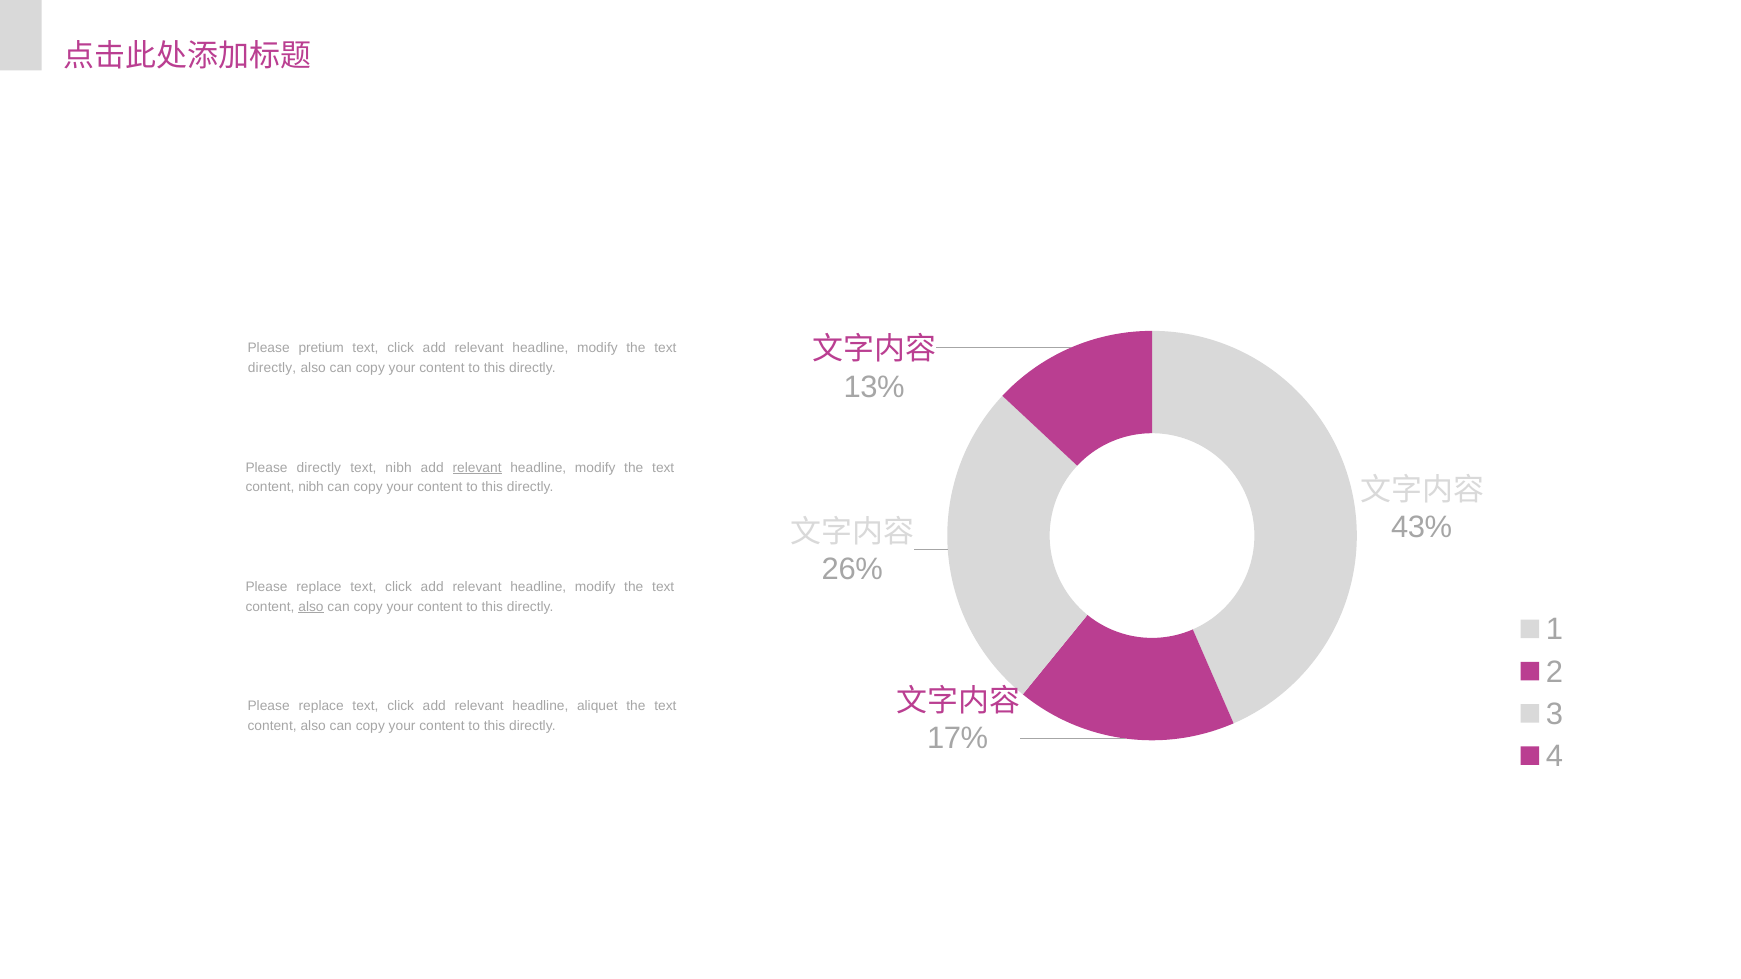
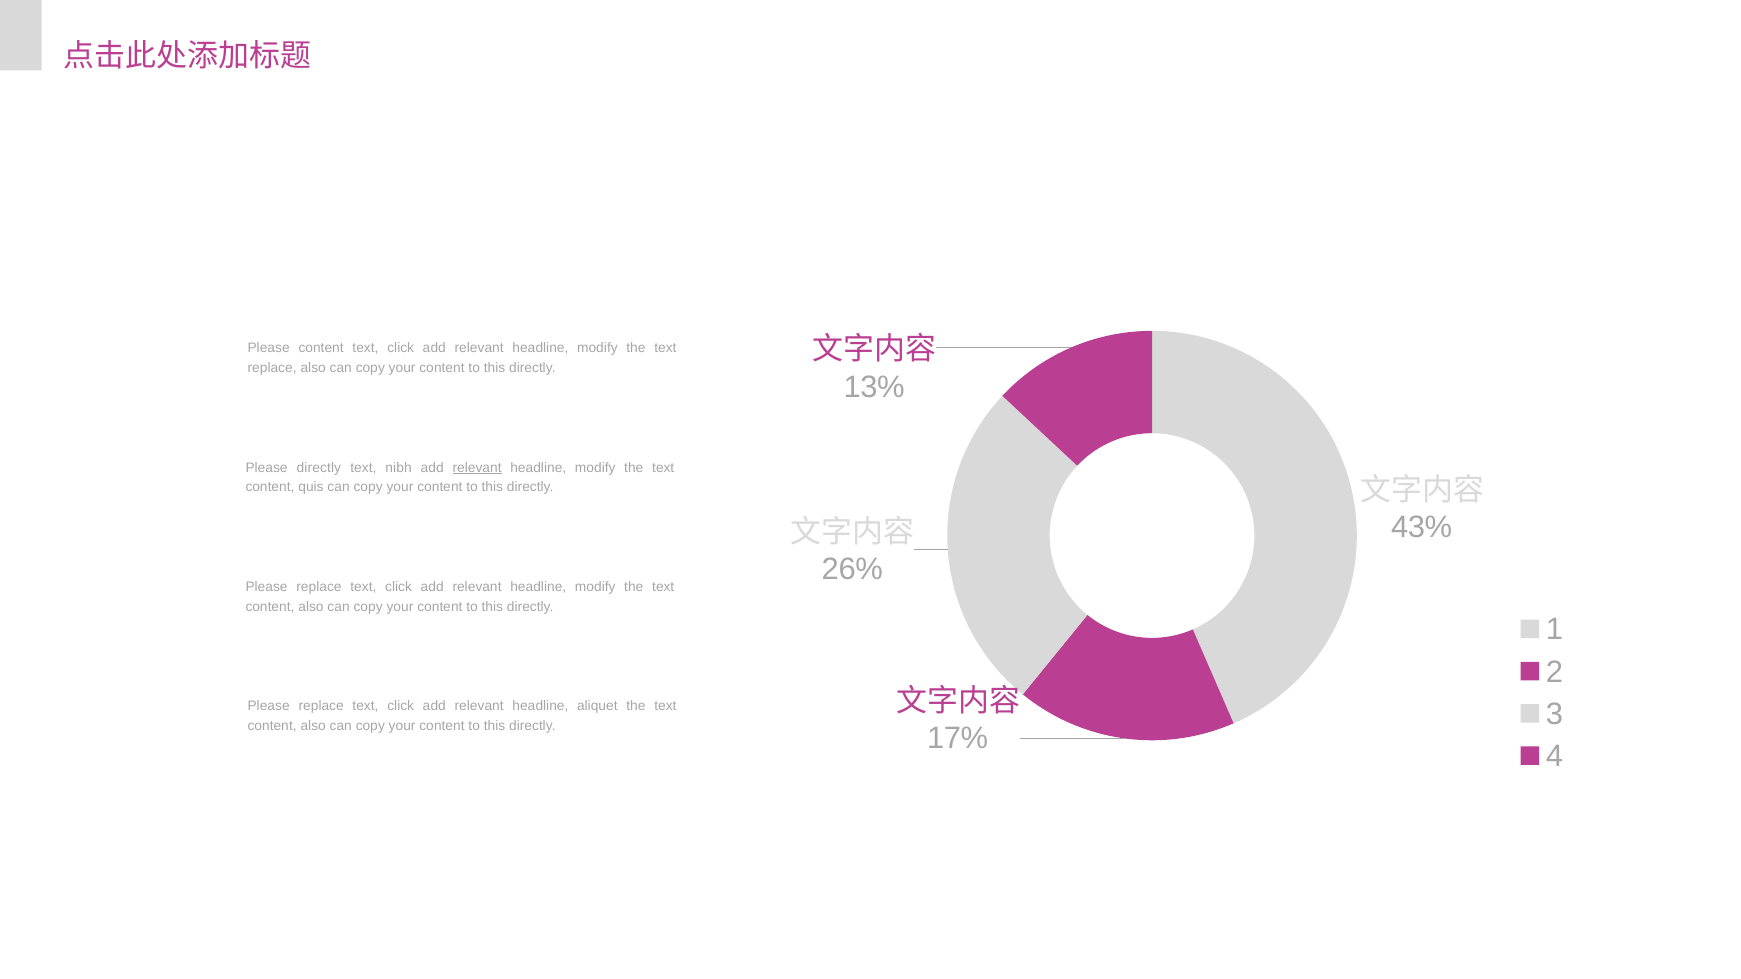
Please pretium: pretium -> content (321, 348)
directly: directly -> replace (272, 368)
content nibh: nibh -> quis (311, 487)
also underline: present -> none (311, 607)
